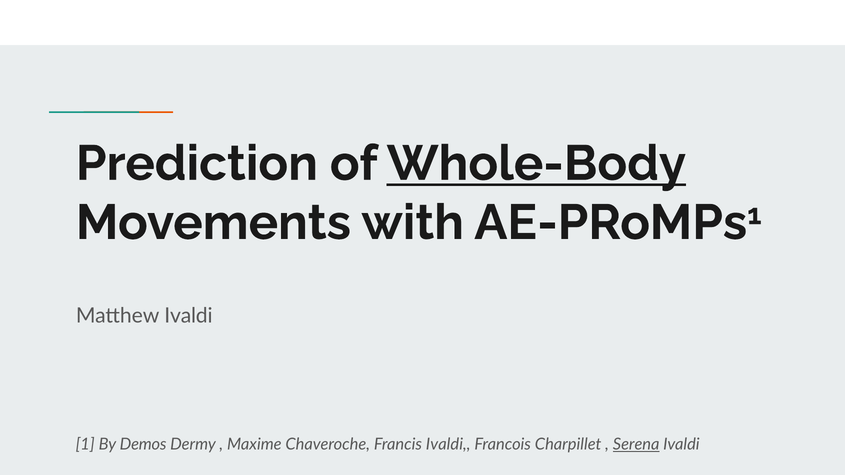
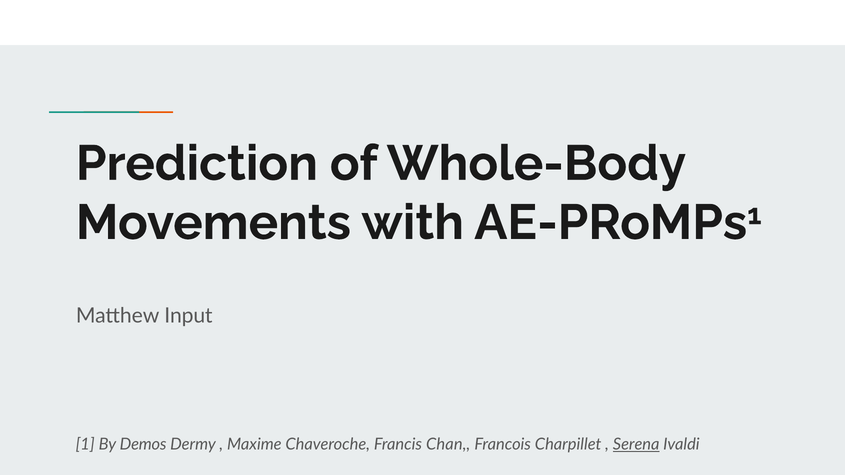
Whole-Body underline: present -> none (536, 164)
Matthew Ivaldi: Ivaldi -> Input (188, 316)
Francis Ivaldi: Ivaldi -> Chan (448, 445)
